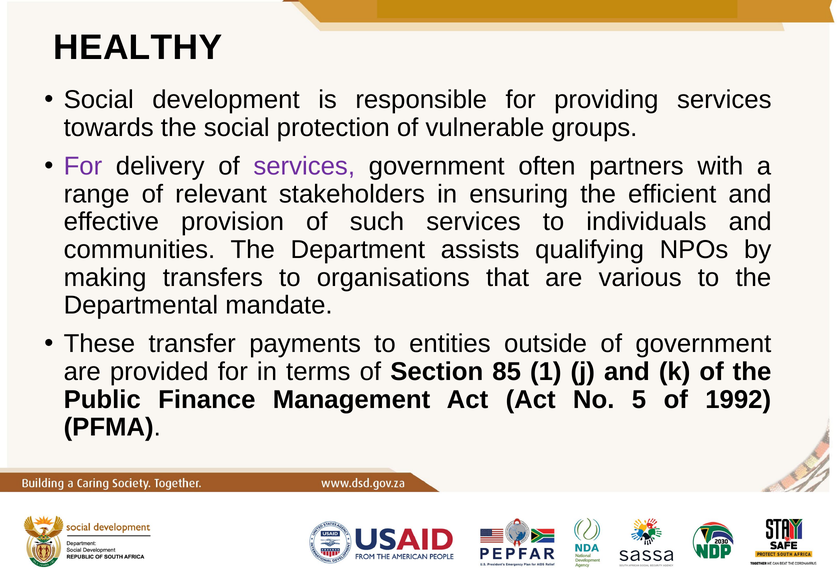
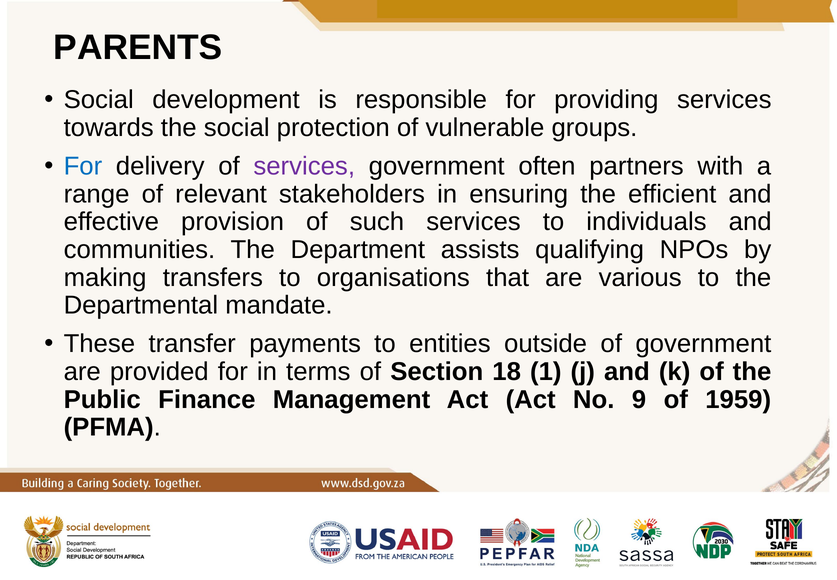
HEALTHY: HEALTHY -> PARENTS (138, 47)
For colour: purple -> blue (83, 166)
85: 85 -> 18 (507, 371)
5: 5 -> 9 (639, 399)
1992: 1992 -> 1959 (738, 399)
